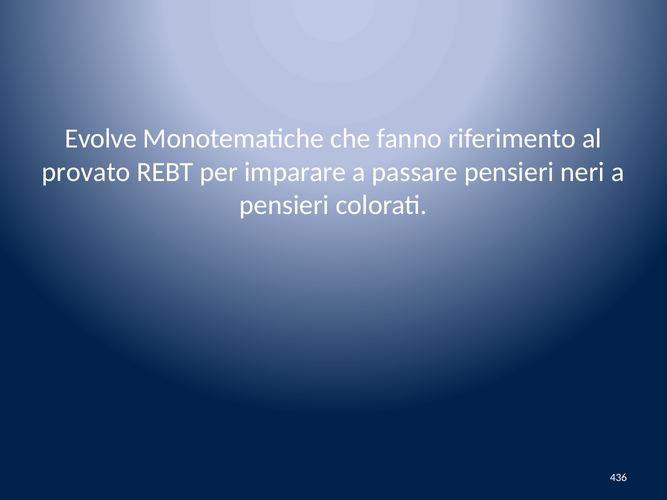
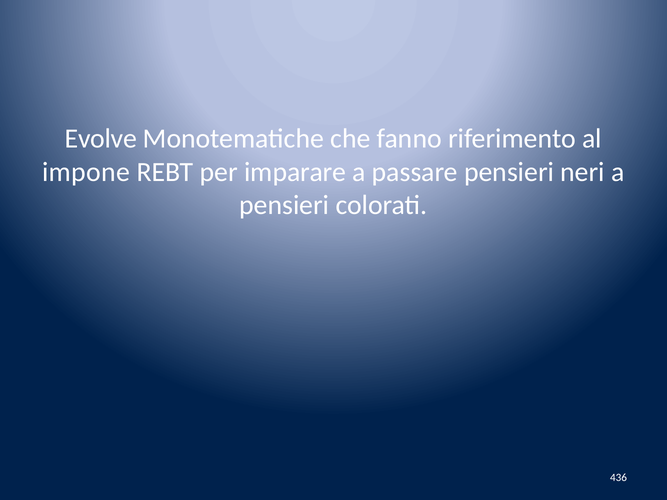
provato: provato -> impone (86, 172)
